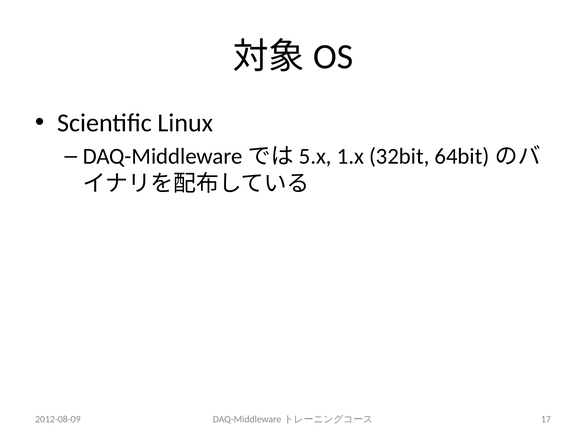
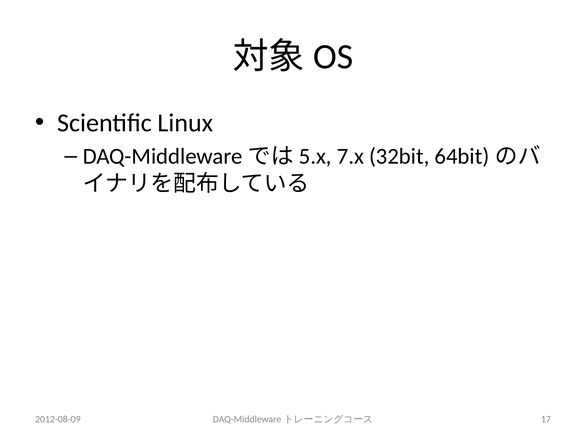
1.x: 1.x -> 7.x (350, 157)
